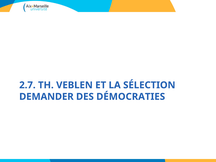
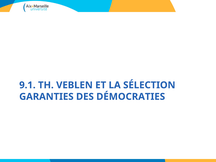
2.7: 2.7 -> 9.1 (27, 85)
DEMANDER: DEMANDER -> GARANTIES (46, 97)
